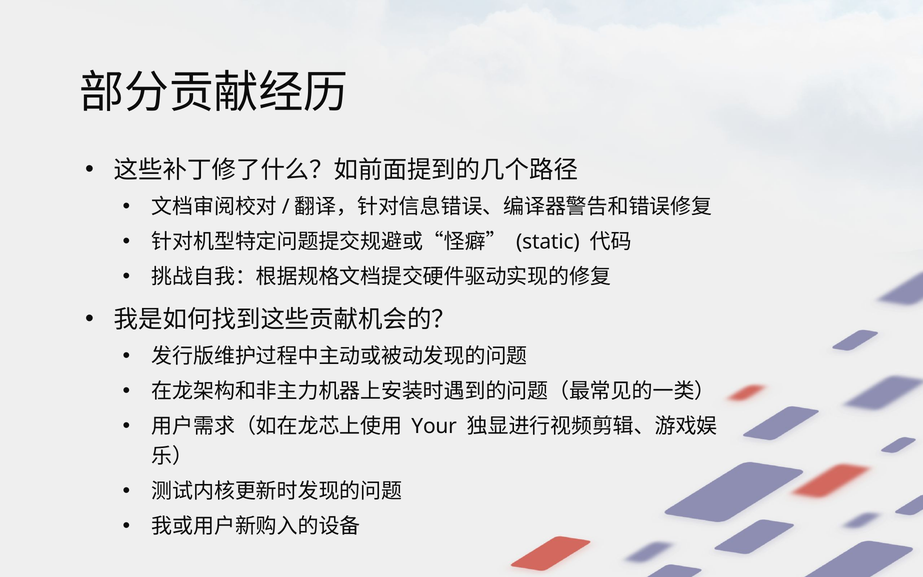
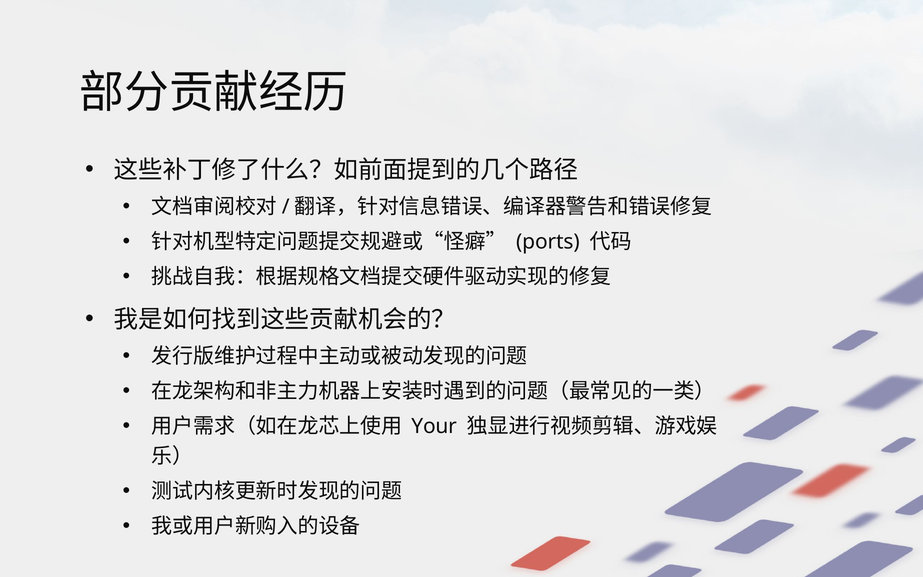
static: static -> ports (548, 242)
